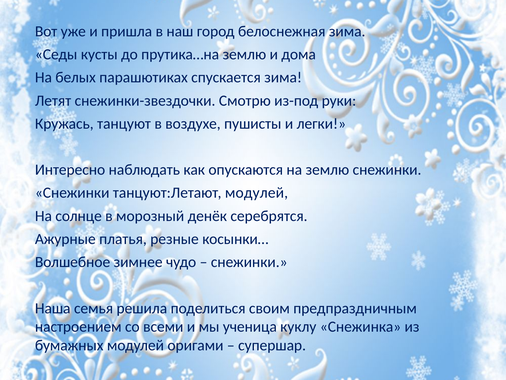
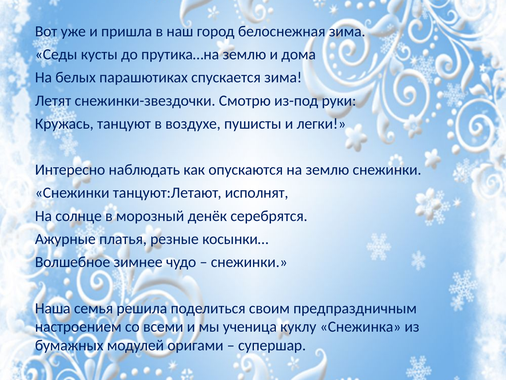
танцуют:Летают модулей: модулей -> исполнят (257, 193)
